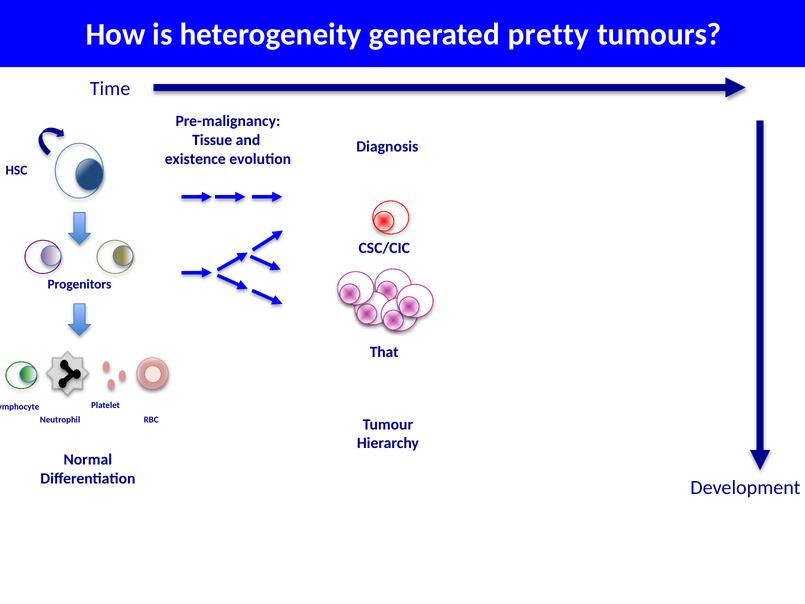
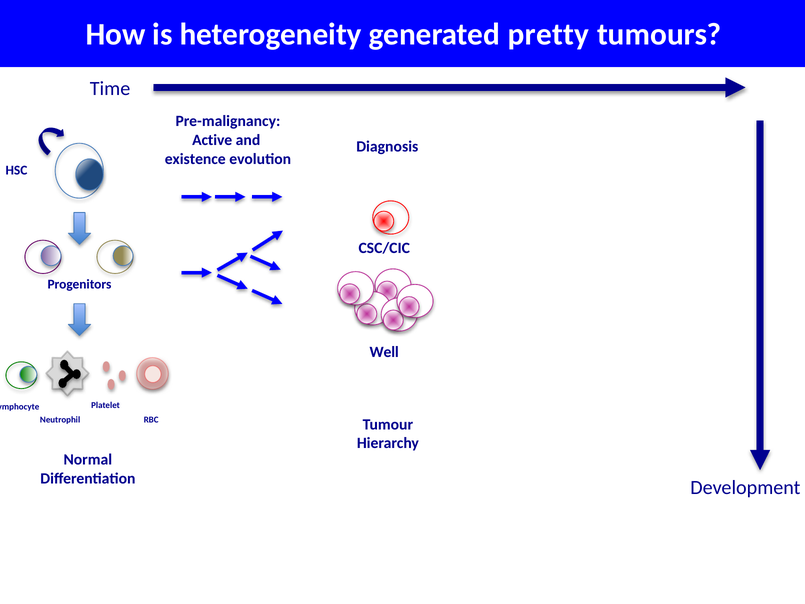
Tissue: Tissue -> Active (212, 140)
That: That -> Well (384, 352)
